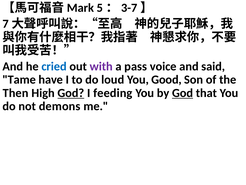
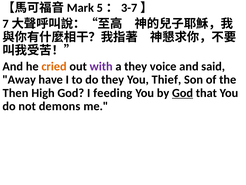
cried colour: blue -> orange (54, 66)
a pass: pass -> they (136, 66)
Tame: Tame -> Away (19, 79)
do loud: loud -> they (113, 79)
Good: Good -> Thief (166, 79)
God underline: present -> none (71, 93)
